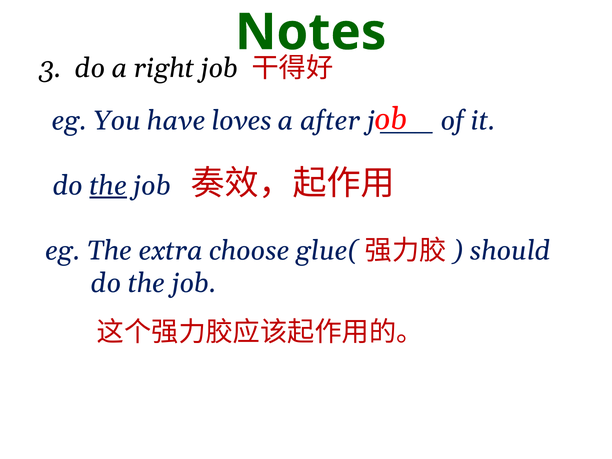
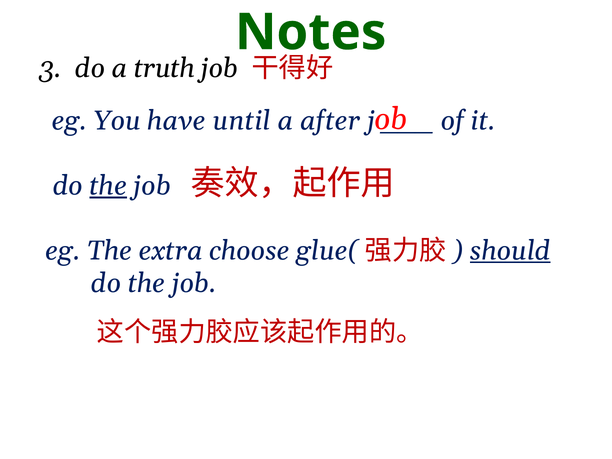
right: right -> truth (164, 68)
loves: loves -> until (242, 121)
should underline: none -> present (510, 251)
